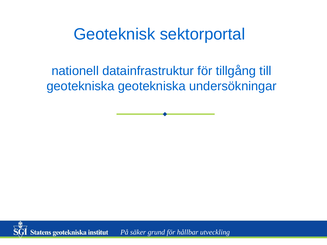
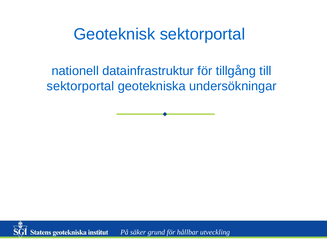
geotekniska: geotekniska -> sektorportal (80, 86)
